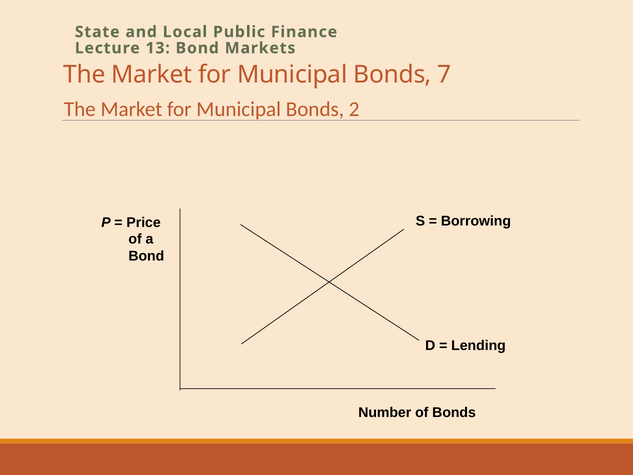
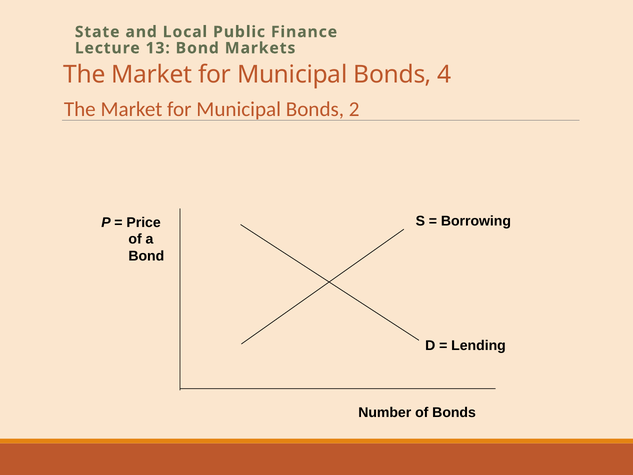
7: 7 -> 4 (445, 74)
